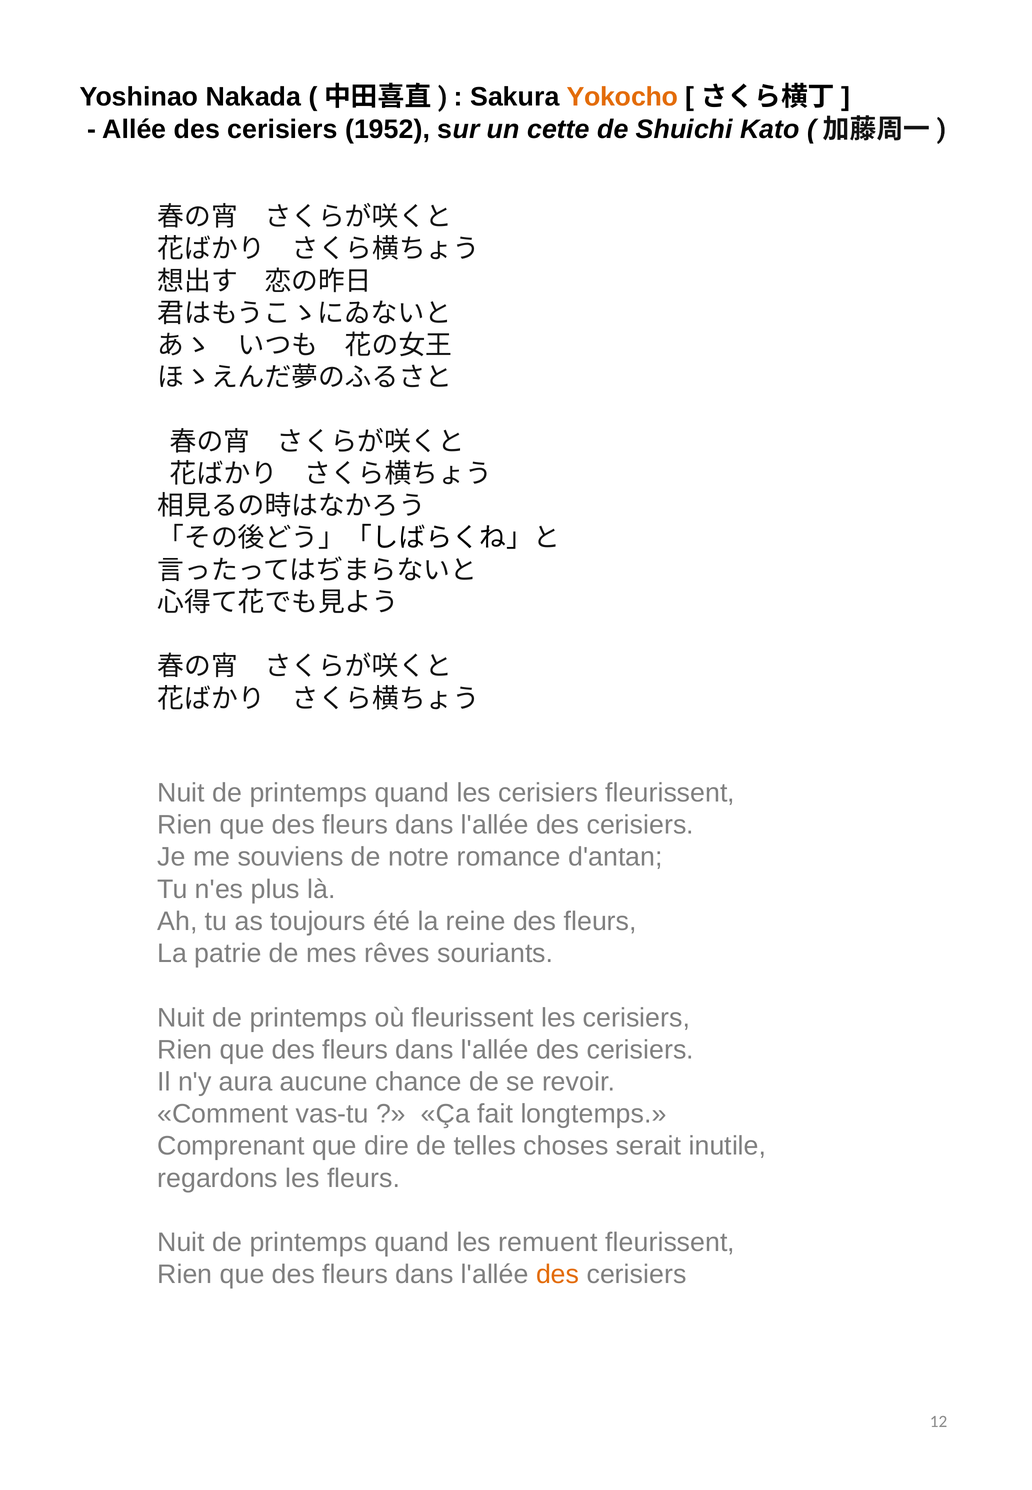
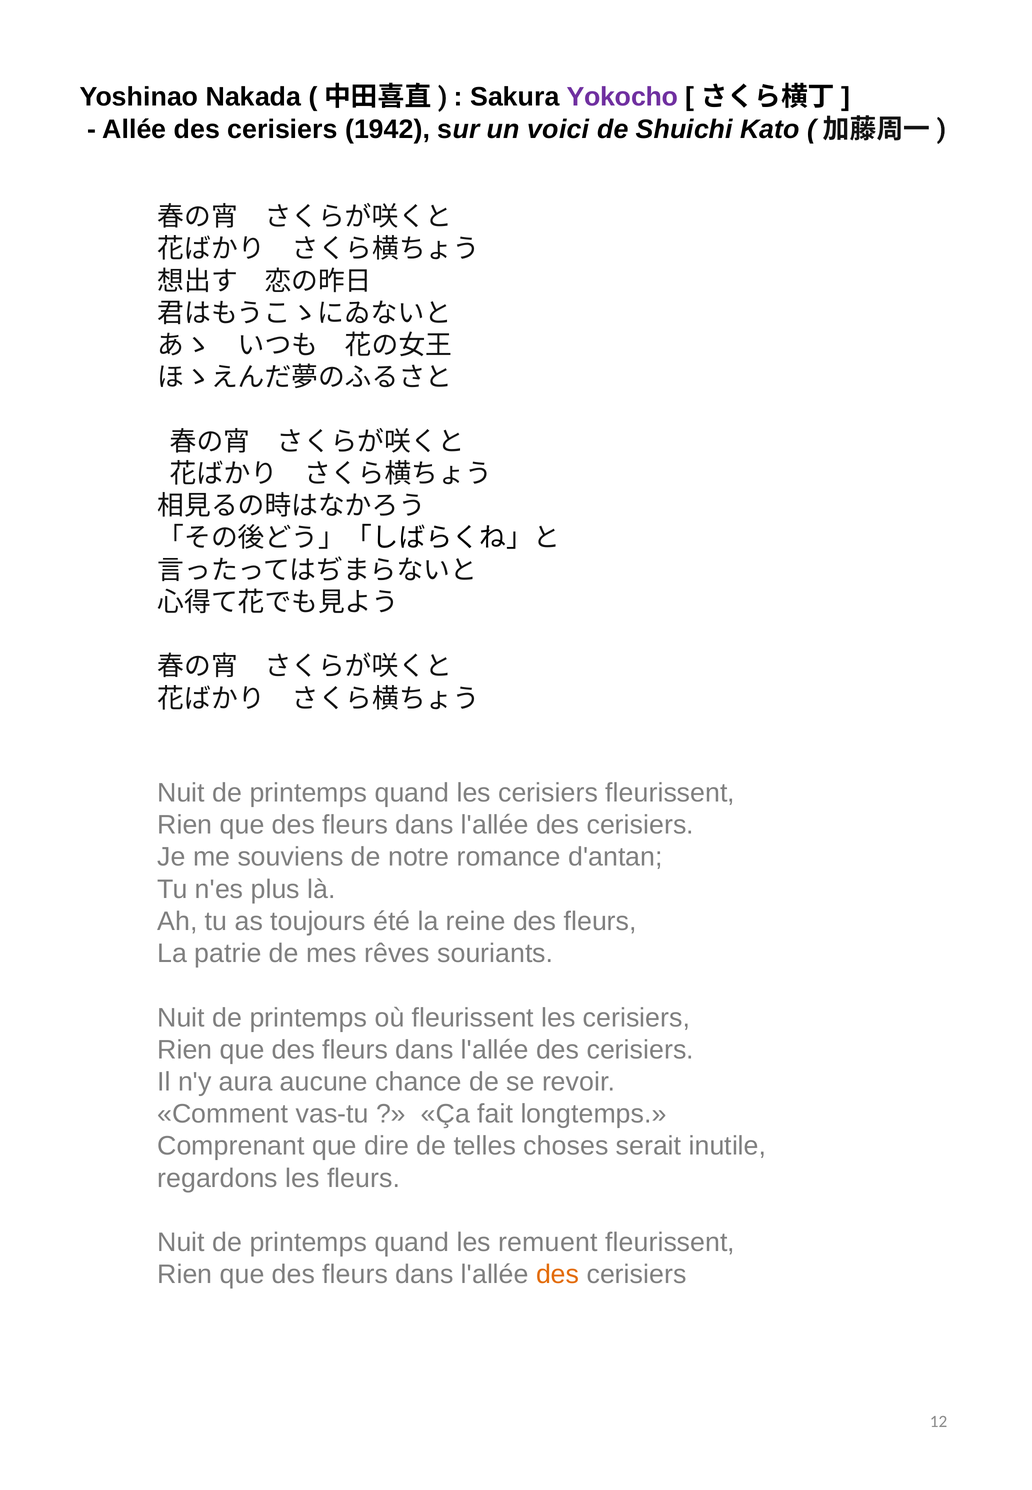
Yokocho colour: orange -> purple (622, 97)
1952: 1952 -> 1942 (388, 129)
cette: cette -> voici (558, 129)
